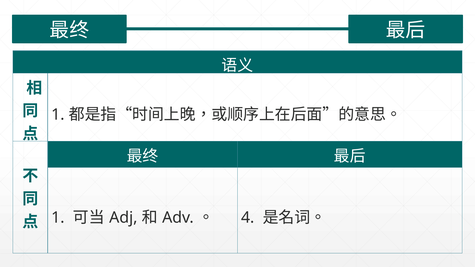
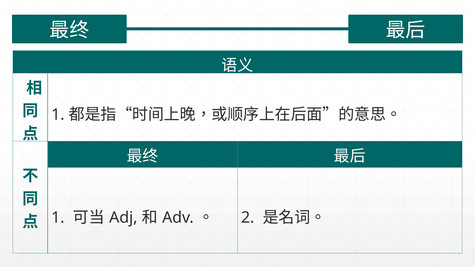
4: 4 -> 2 (248, 218)
